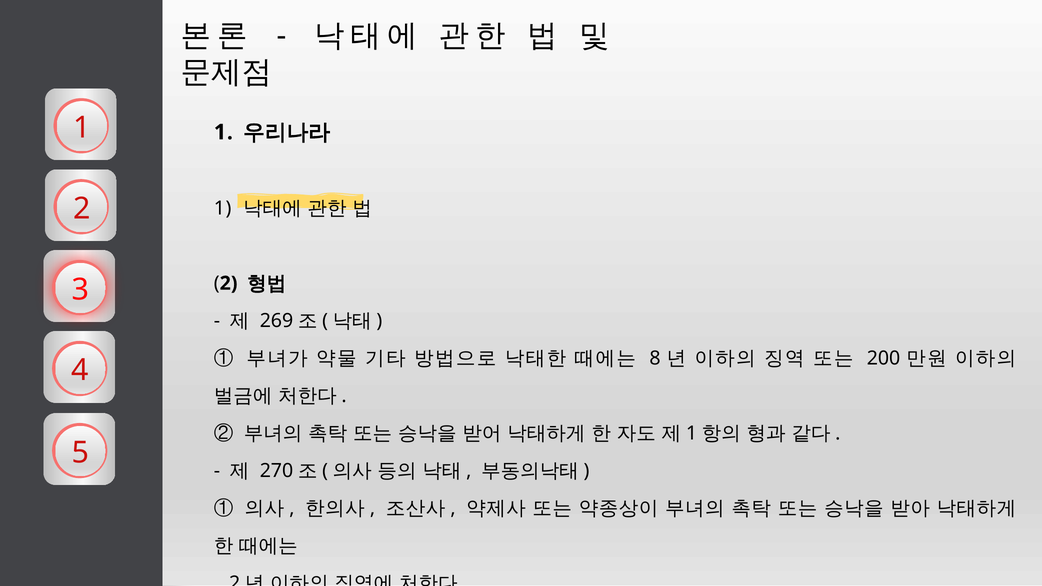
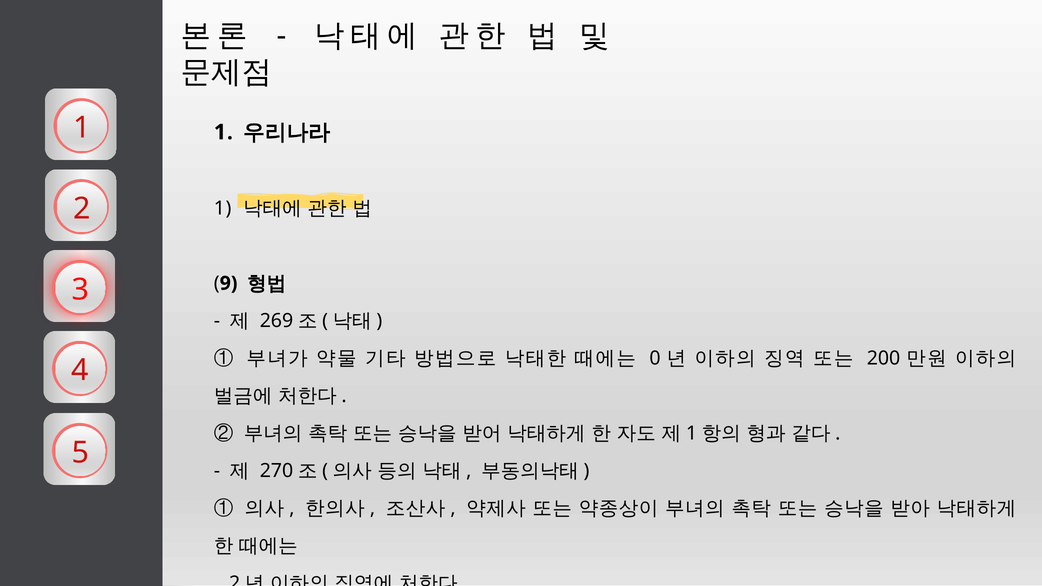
2: 2 -> 9 (229, 283)
8: 8 -> 0 (655, 358)
